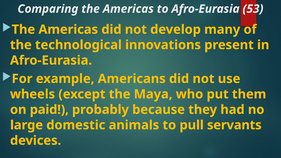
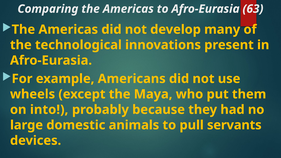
53: 53 -> 63 (253, 9)
paid: paid -> into (49, 110)
